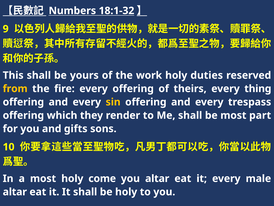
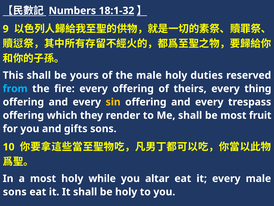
the work: work -> male (149, 75)
from colour: yellow -> light blue (15, 88)
part: part -> fruit (260, 115)
come: come -> while (102, 178)
altar: altar -> sons (15, 191)
